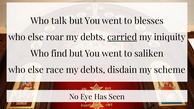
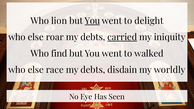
talk: talk -> lion (59, 21)
You underline: none -> present (92, 21)
blesses: blesses -> delight (149, 21)
saliken: saliken -> walked (149, 54)
scheme: scheme -> worldly (170, 70)
